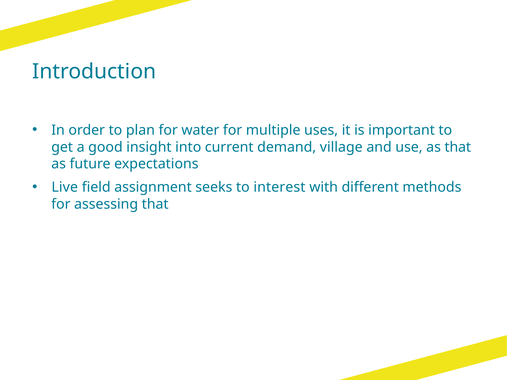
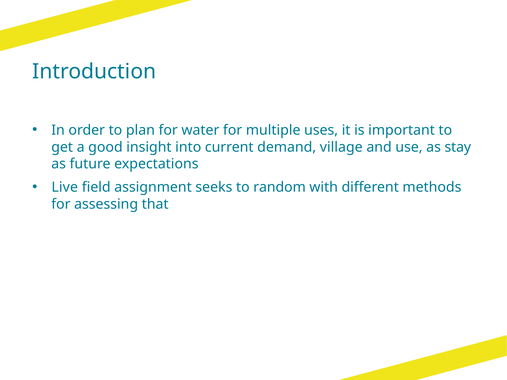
as that: that -> stay (458, 147)
interest: interest -> random (280, 187)
